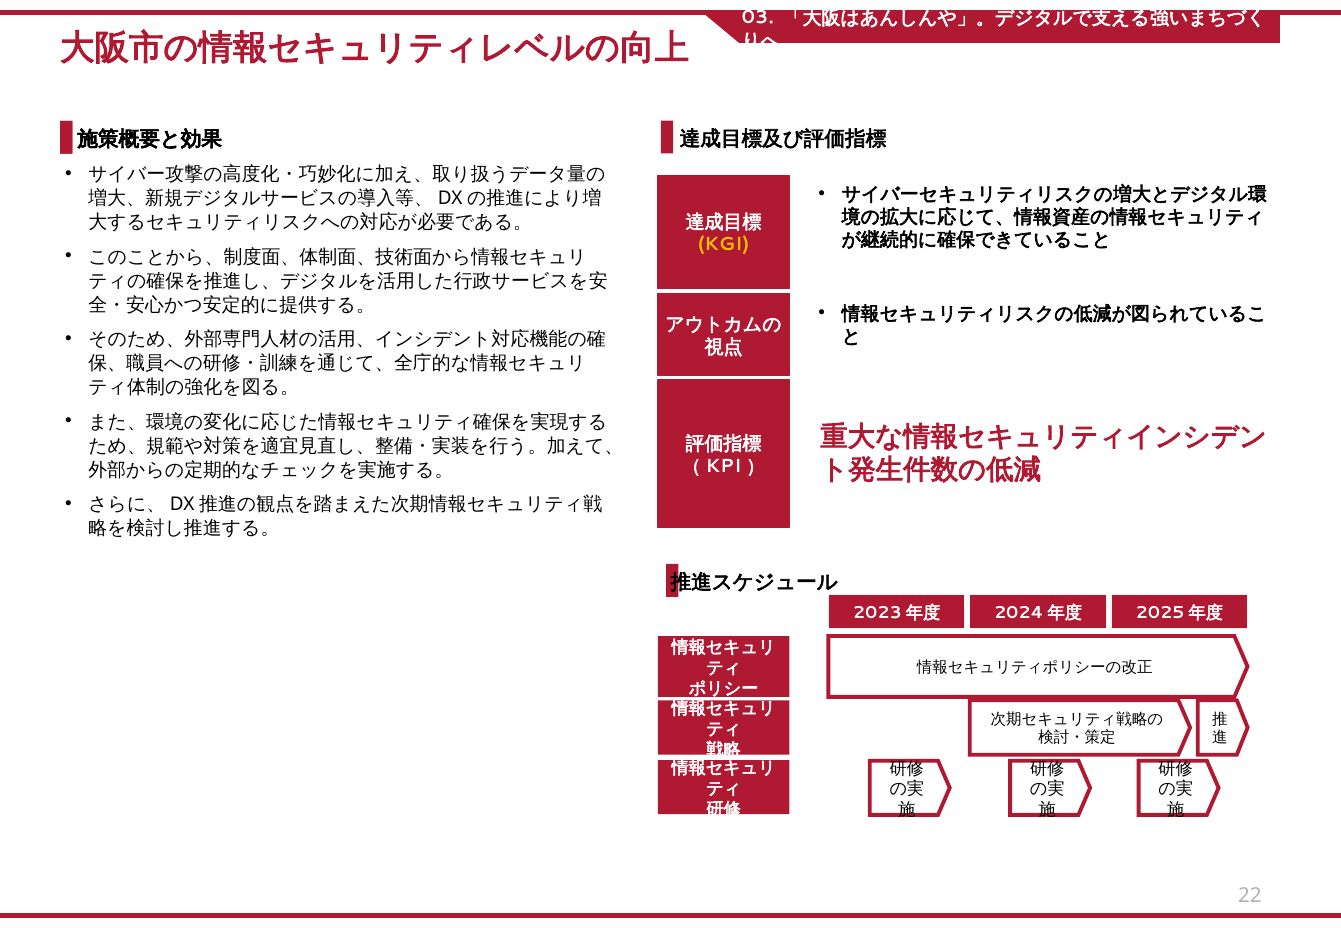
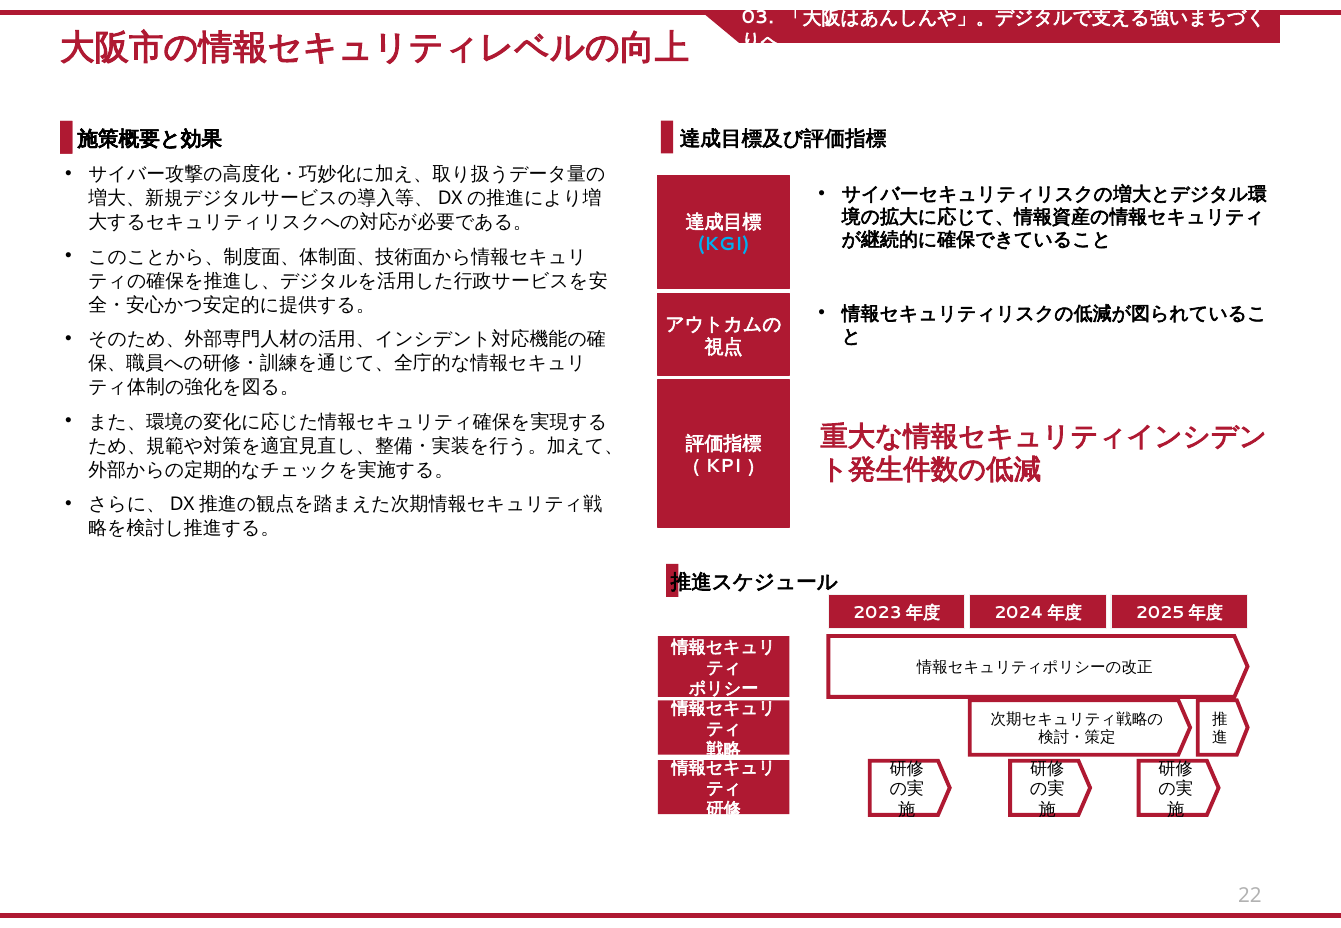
KGI colour: yellow -> light blue (724, 245)
